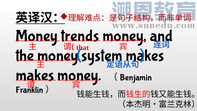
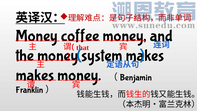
trends: trends -> coffee (80, 35)
